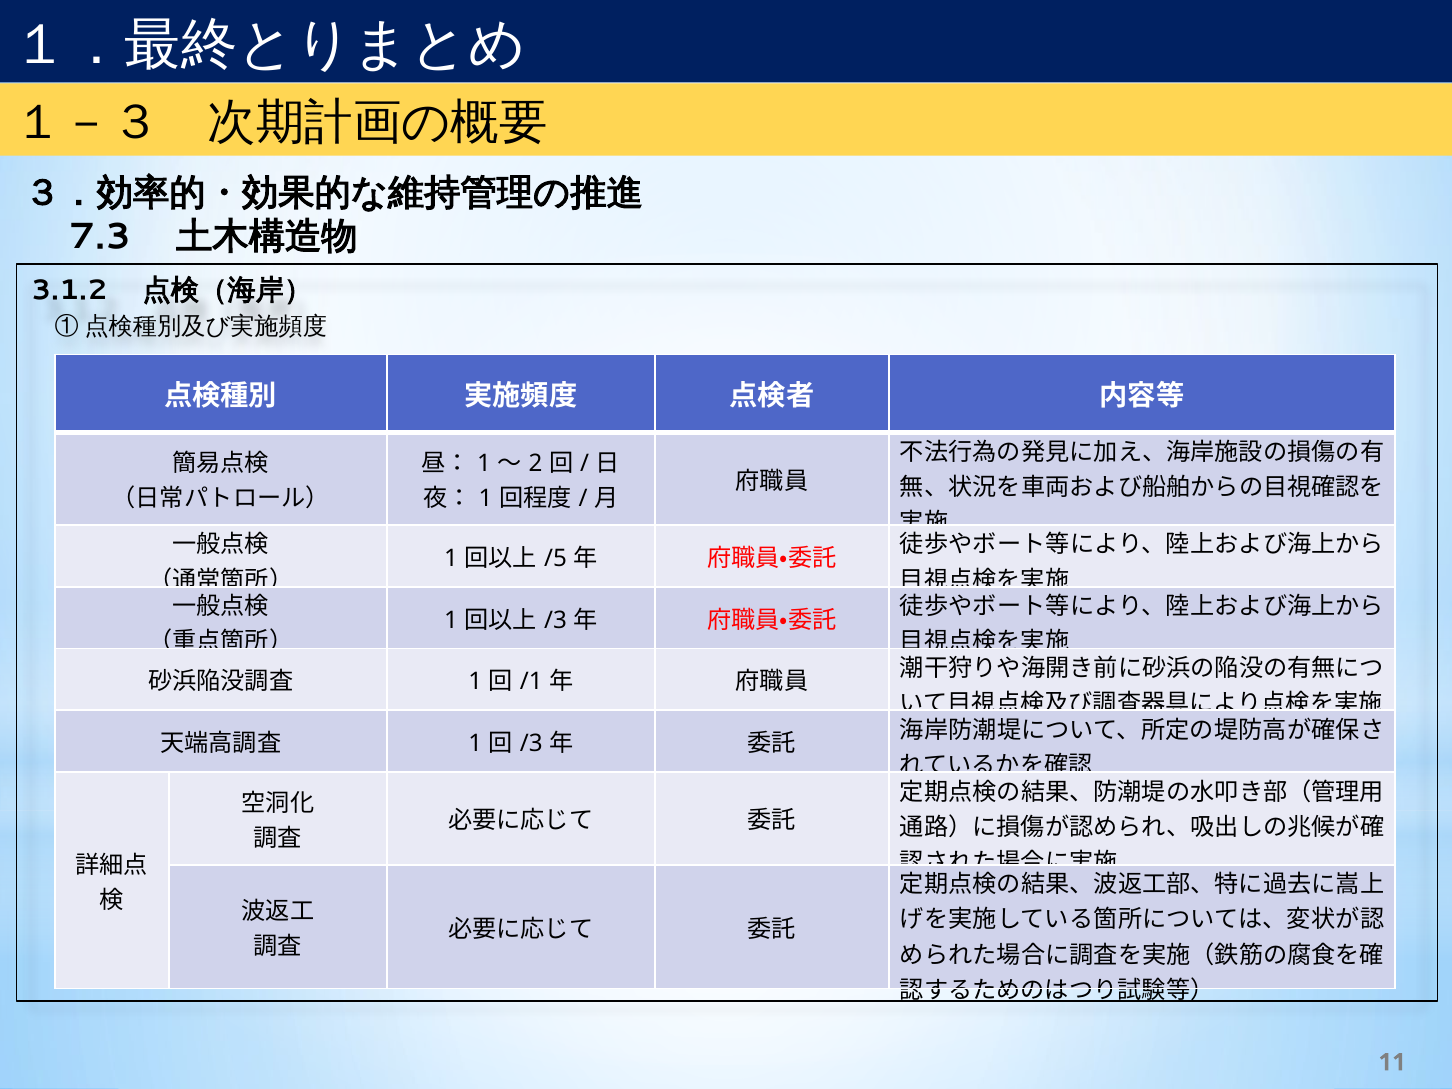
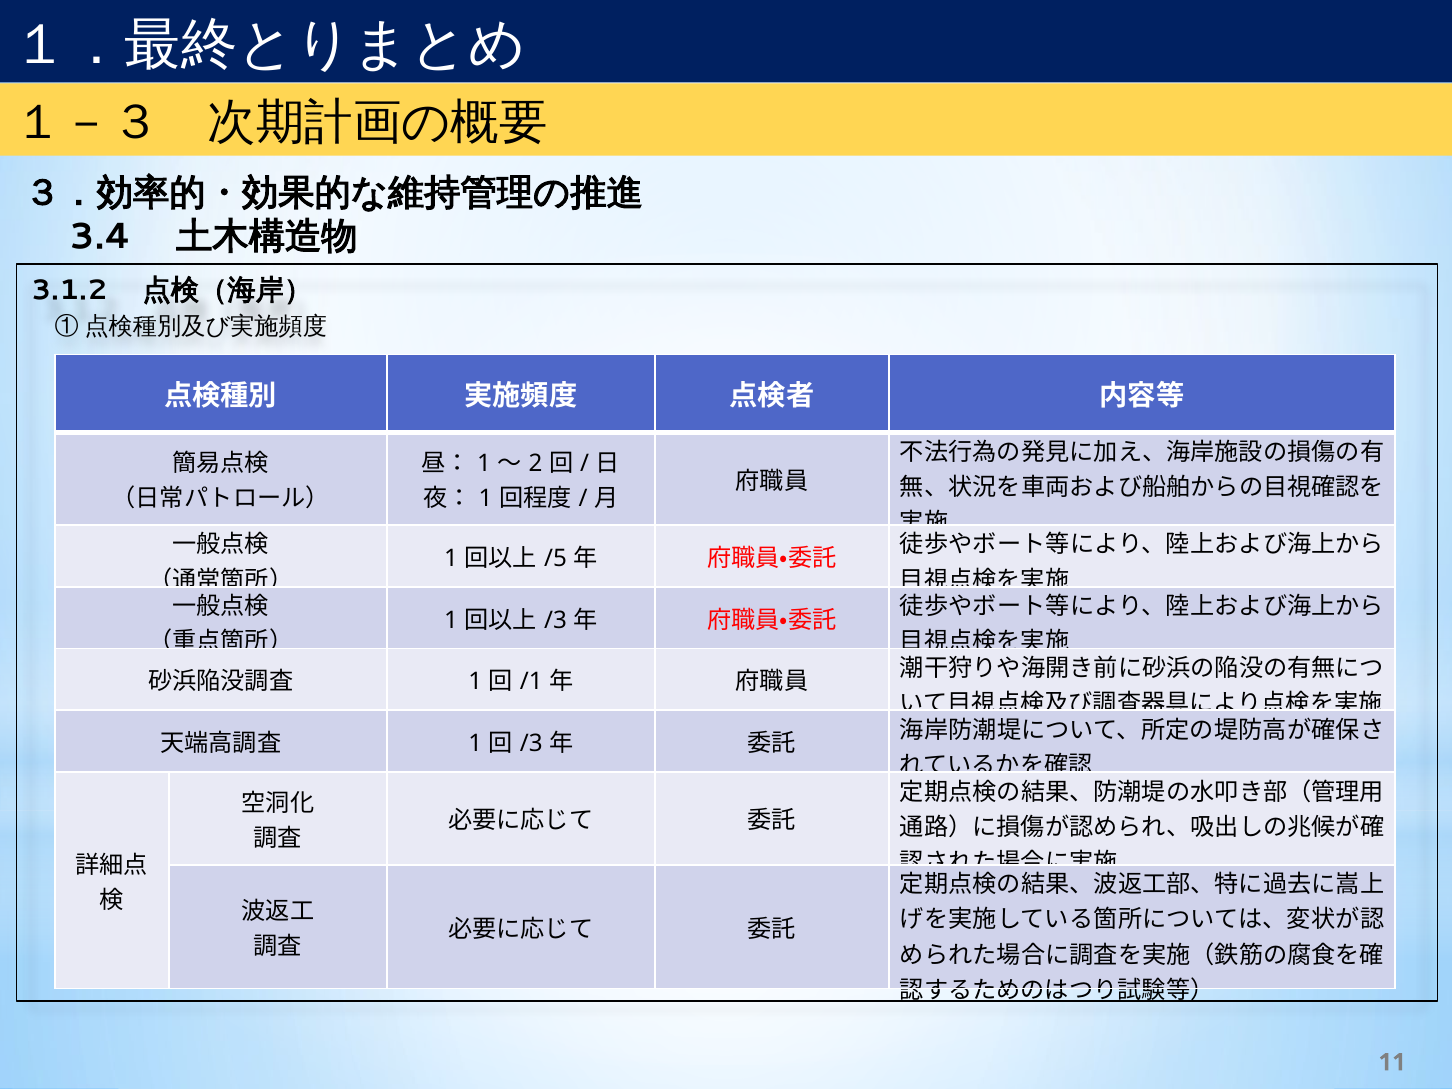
7.3: 7.3 -> 3.4 (100, 236)
